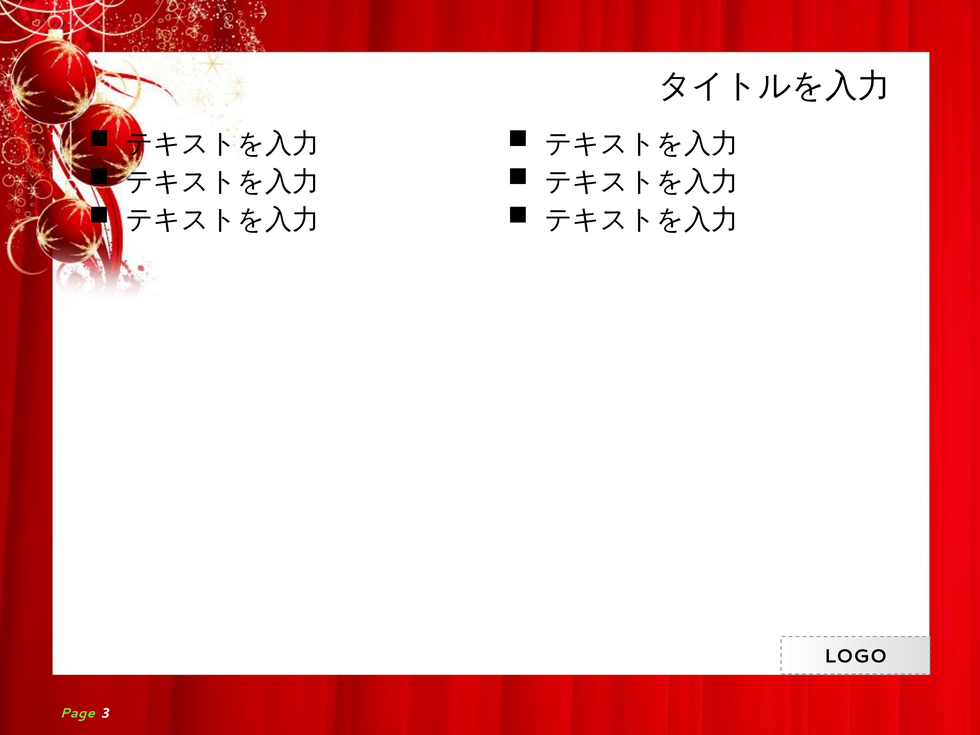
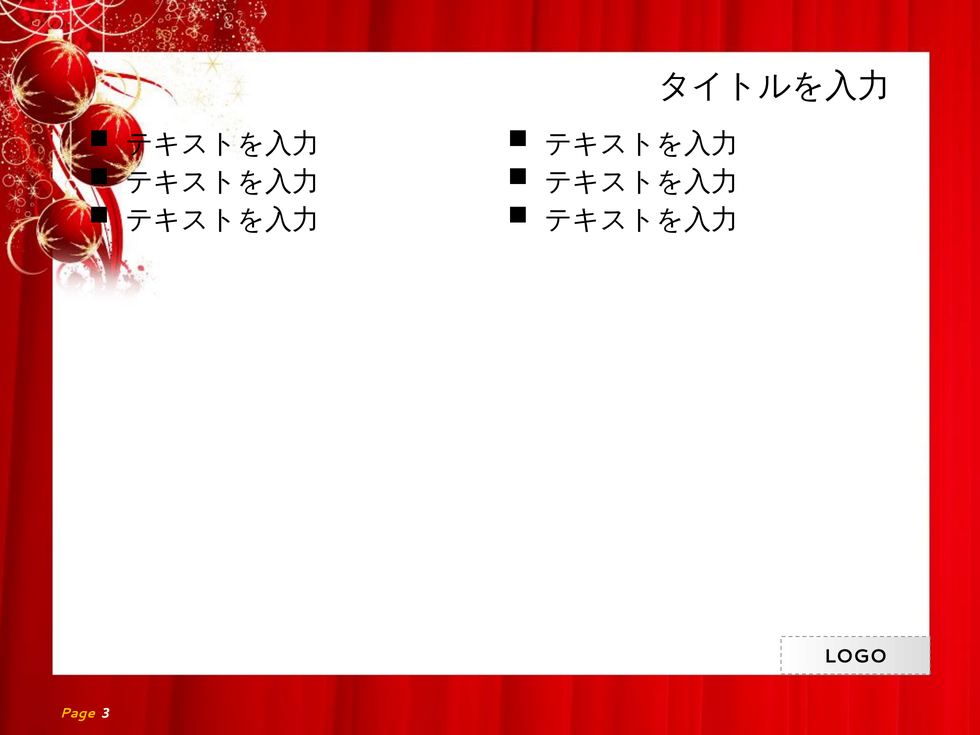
Page colour: light green -> yellow (77, 713)
